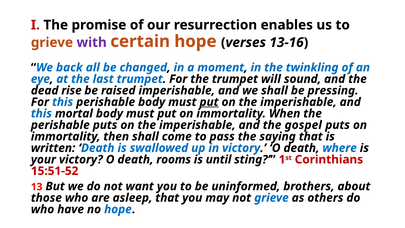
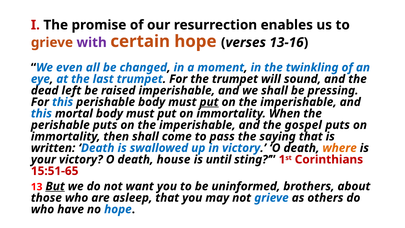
back: back -> even (69, 67)
rise: rise -> left (71, 90)
where colour: blue -> orange (340, 148)
rooms: rooms -> house (174, 159)
15:51-52: 15:51-52 -> 15:51-65 (55, 171)
But underline: none -> present (55, 186)
